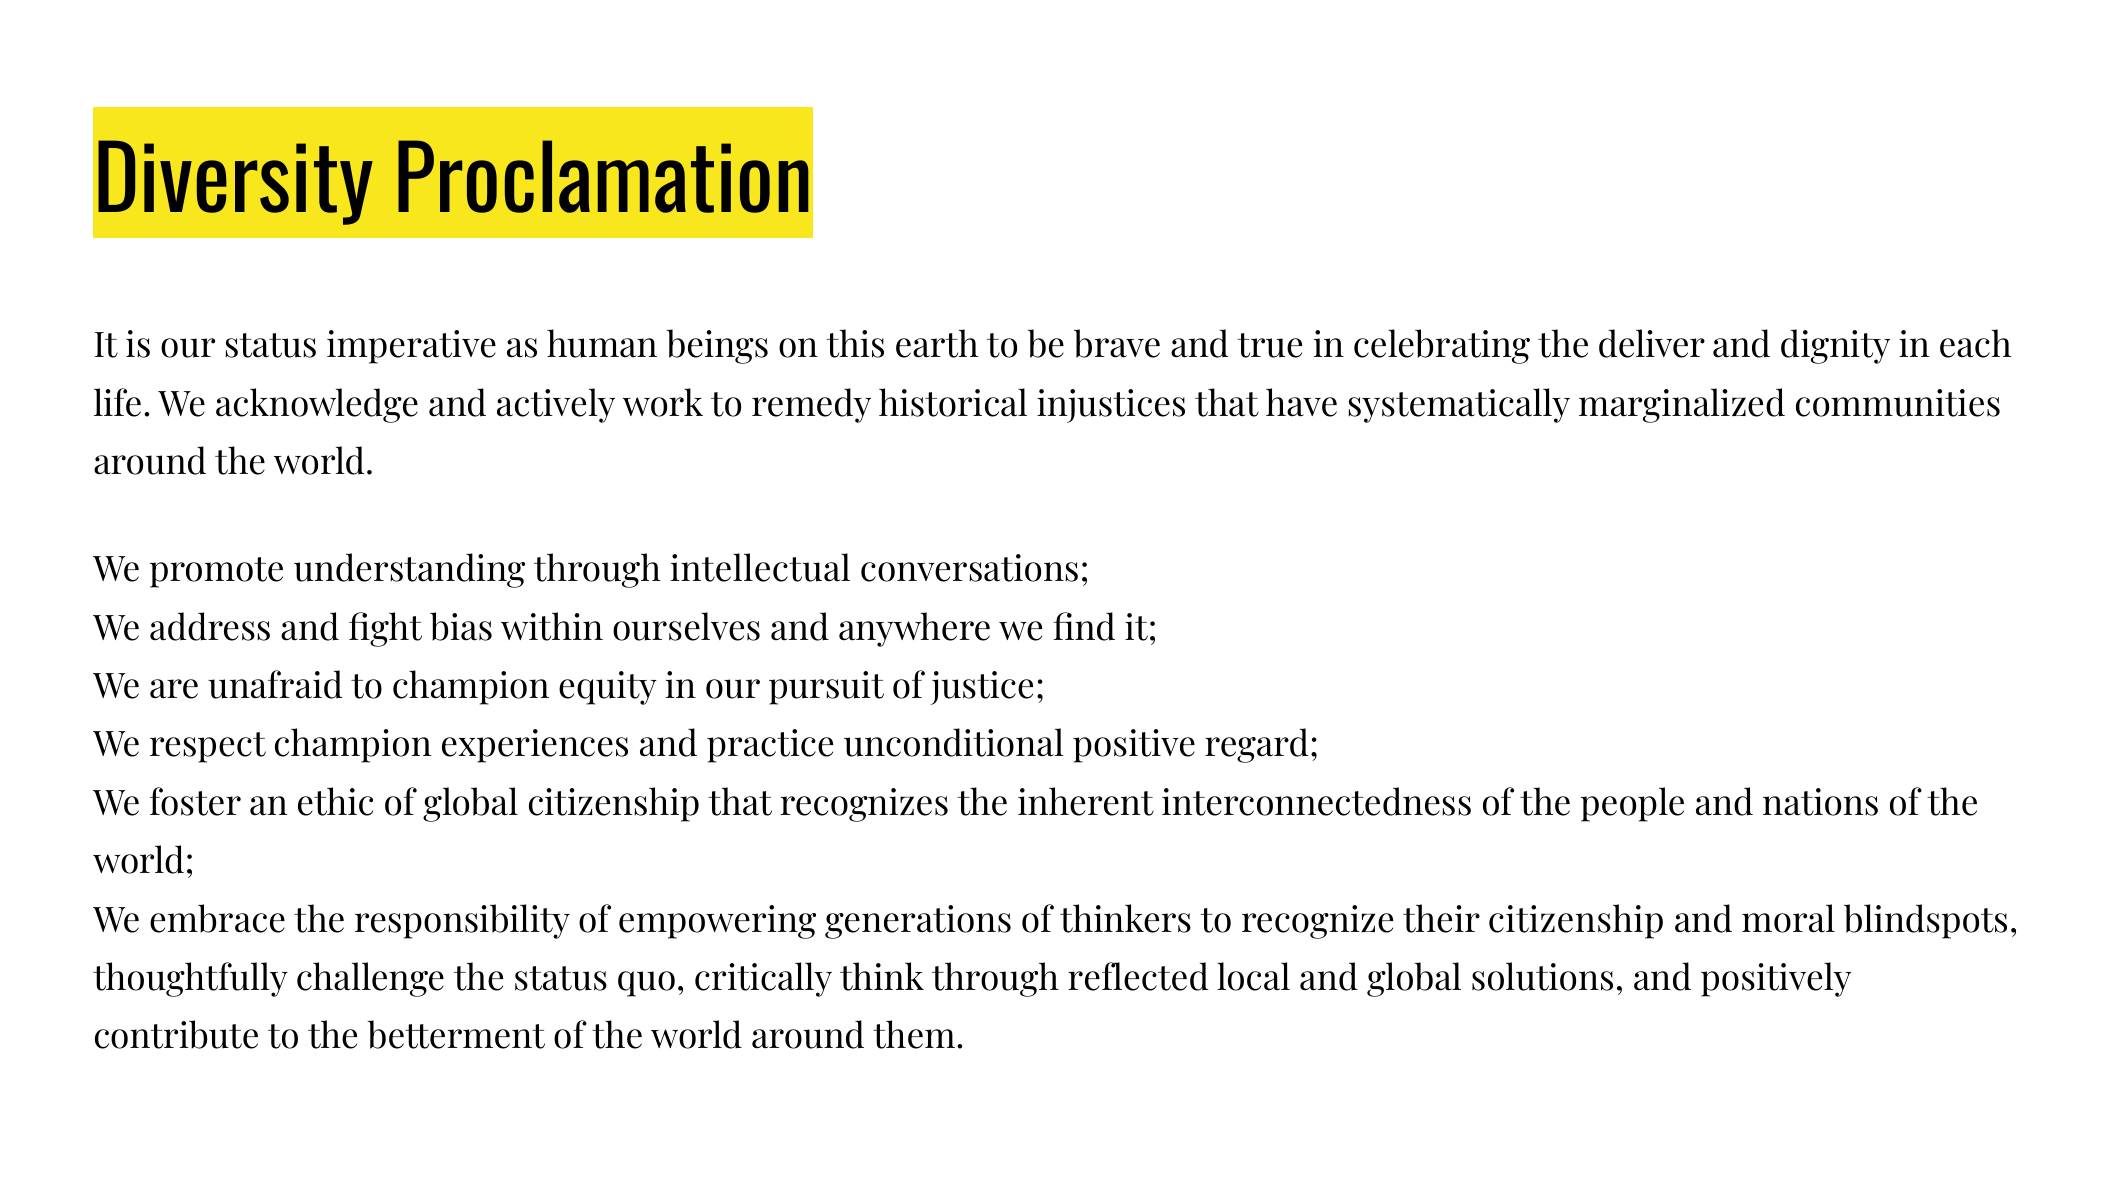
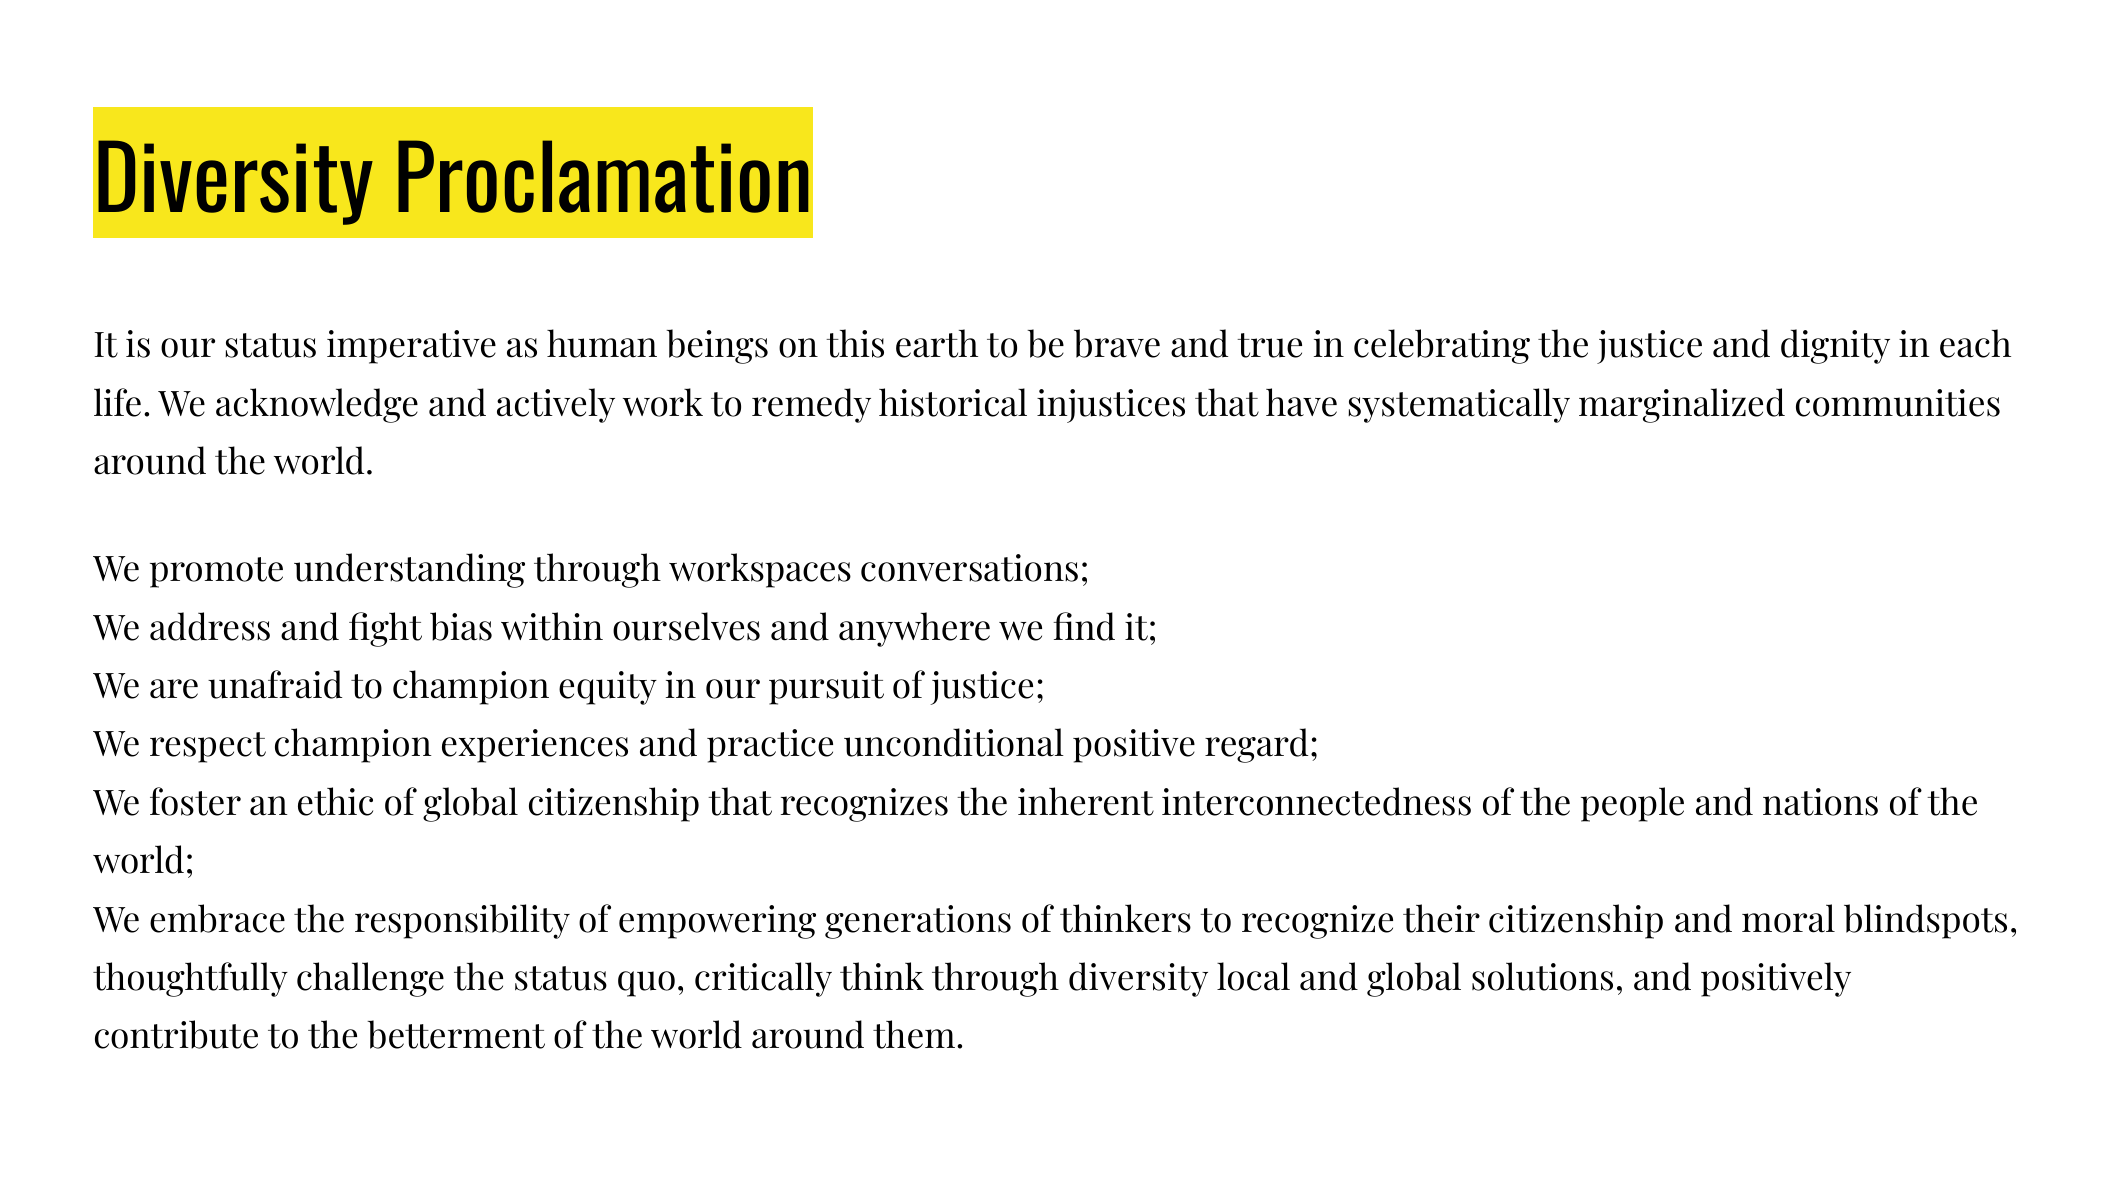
the deliver: deliver -> justice (1651, 346)
intellectual: intellectual -> workspaces (761, 570)
through reflected: reflected -> diversity (1138, 979)
